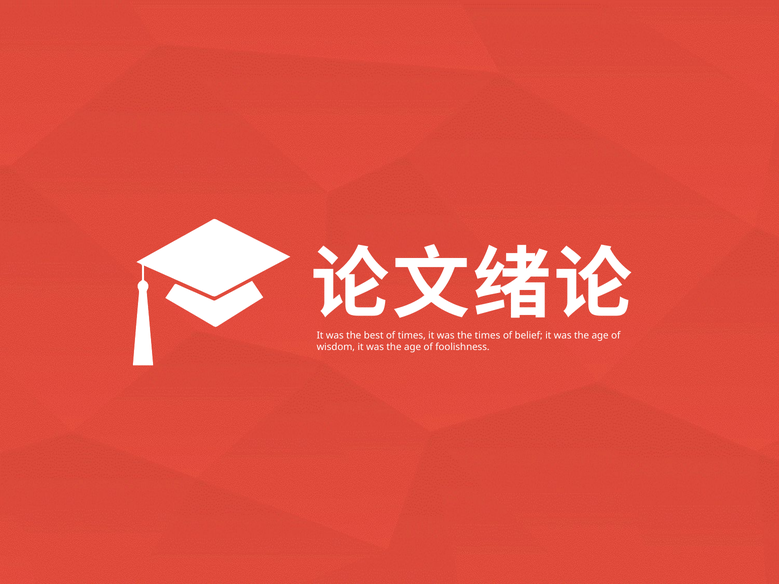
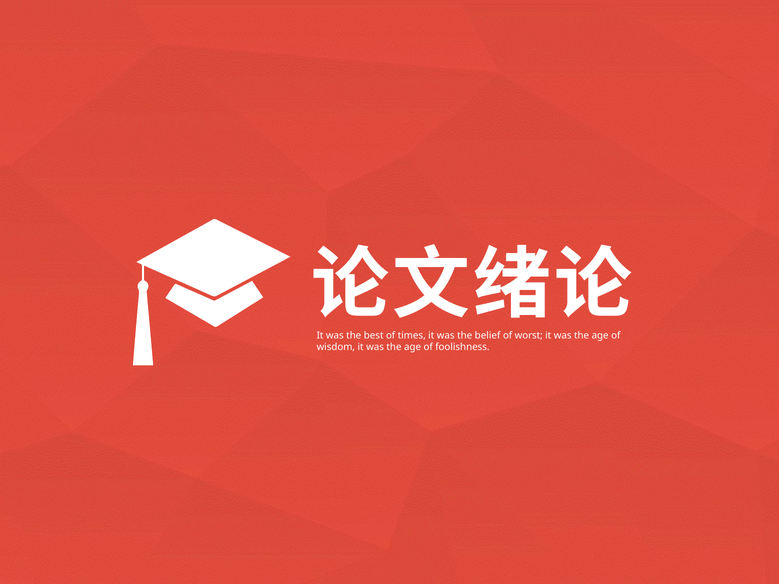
the times: times -> belief (488, 336)
belief: belief -> worst (529, 336)
